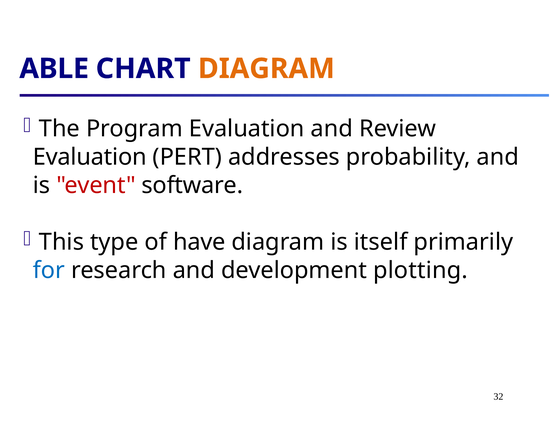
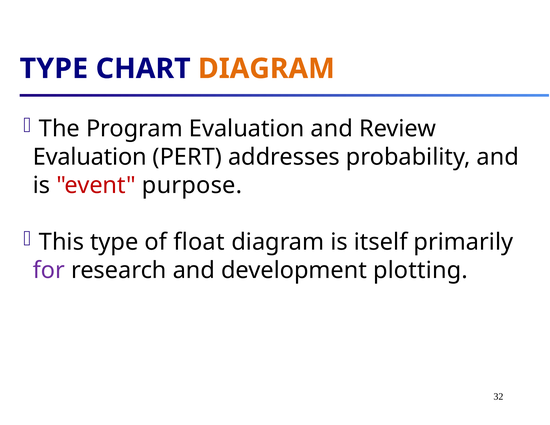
ABLE: ABLE -> TYPE (54, 69)
software: software -> purpose (192, 185)
have: have -> float (199, 242)
for colour: blue -> purple (49, 270)
